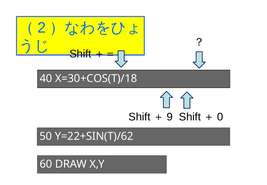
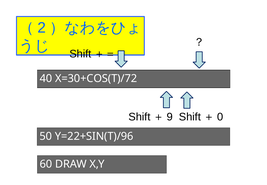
X=30+COS(T)/18: X=30+COS(T)/18 -> X=30+COS(T)/72 (96, 78)
Y=22+SIN(T)/62: Y=22+SIN(T)/62 -> Y=22+SIN(T)/96 (94, 136)
